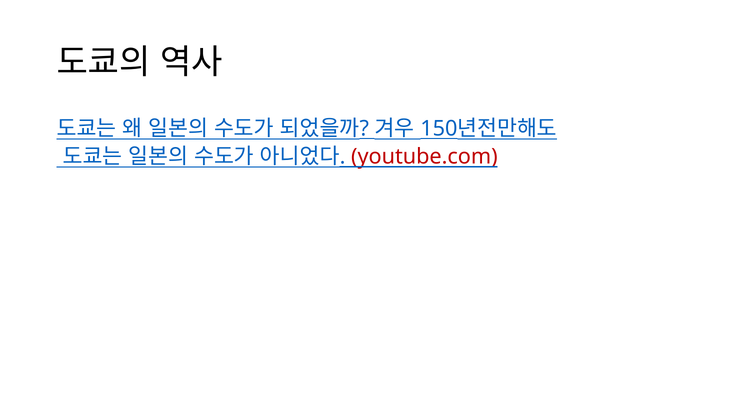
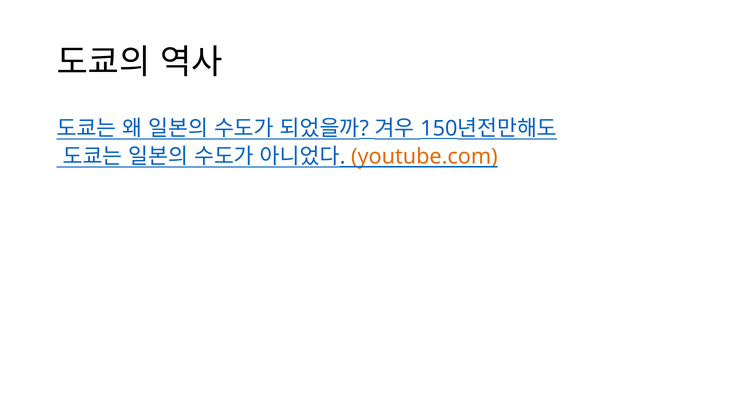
youtube.com colour: red -> orange (424, 157)
